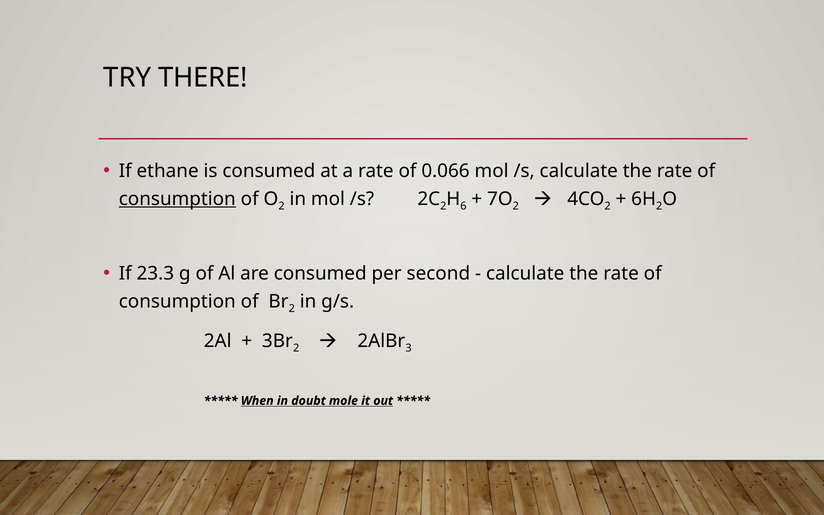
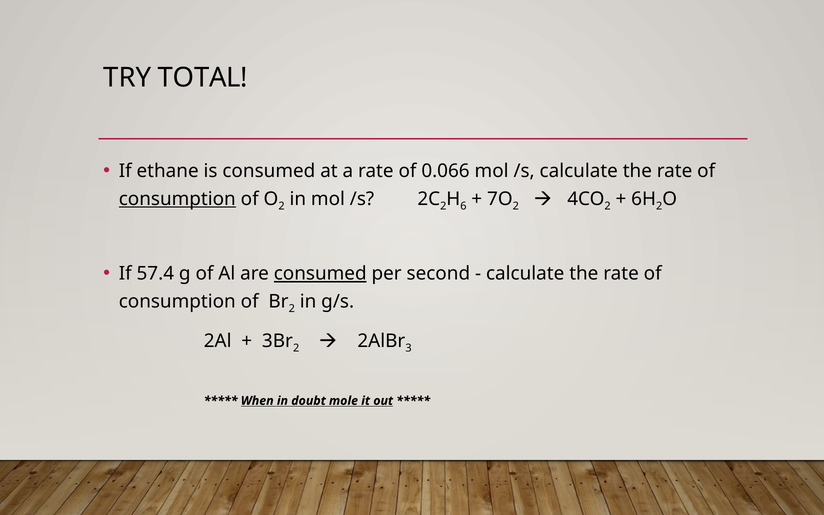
THERE: THERE -> TOTAL (203, 78)
23.3: 23.3 -> 57.4 (155, 274)
consumed underline: none -> present (320, 274)
